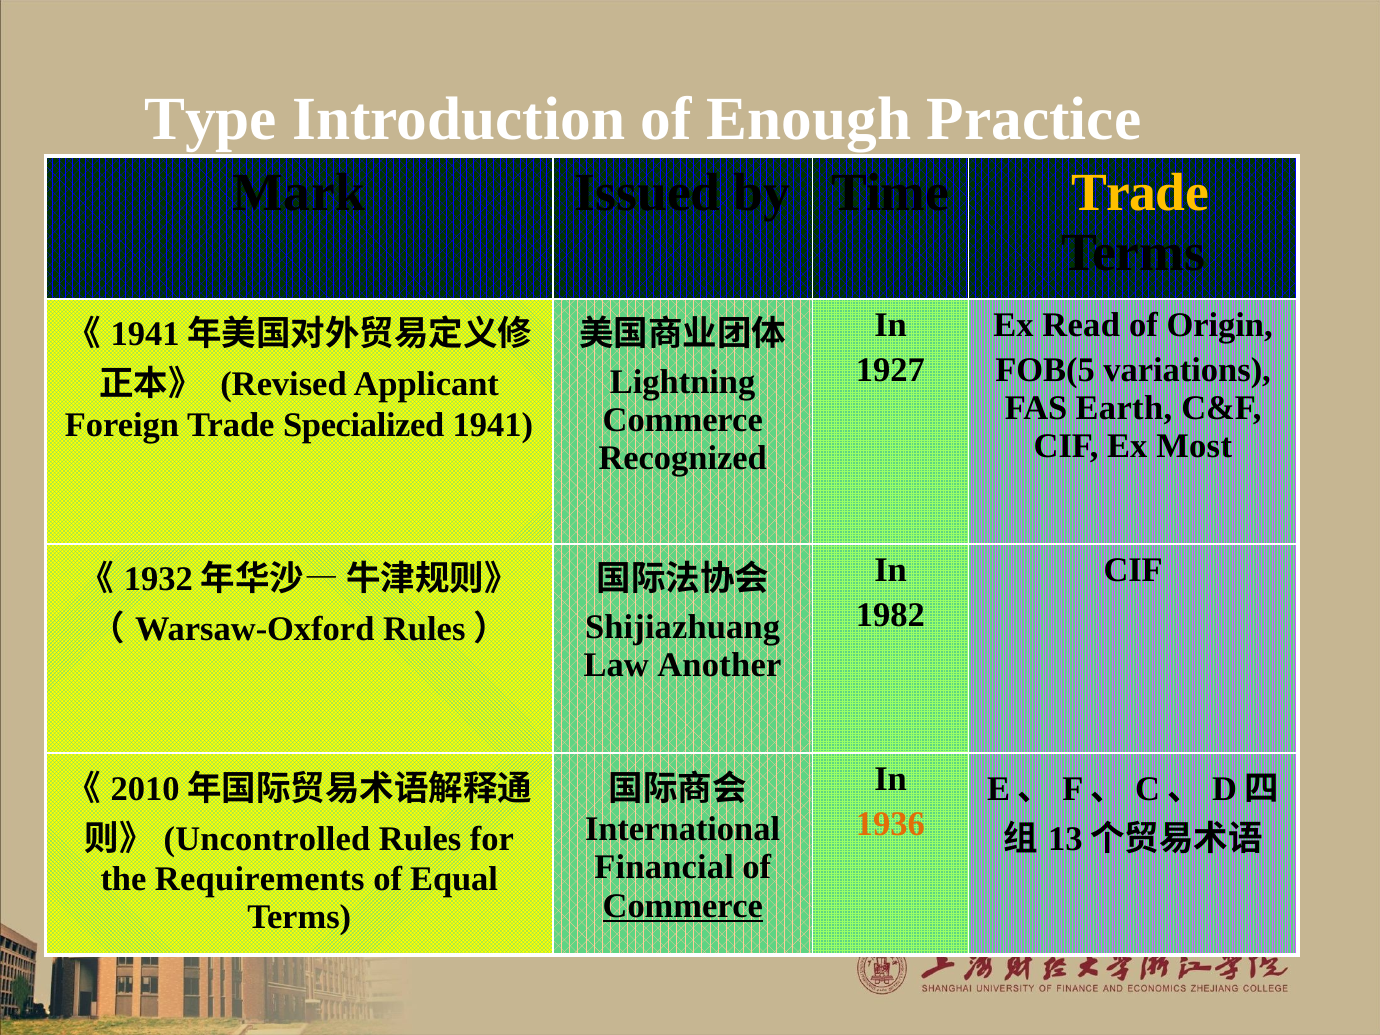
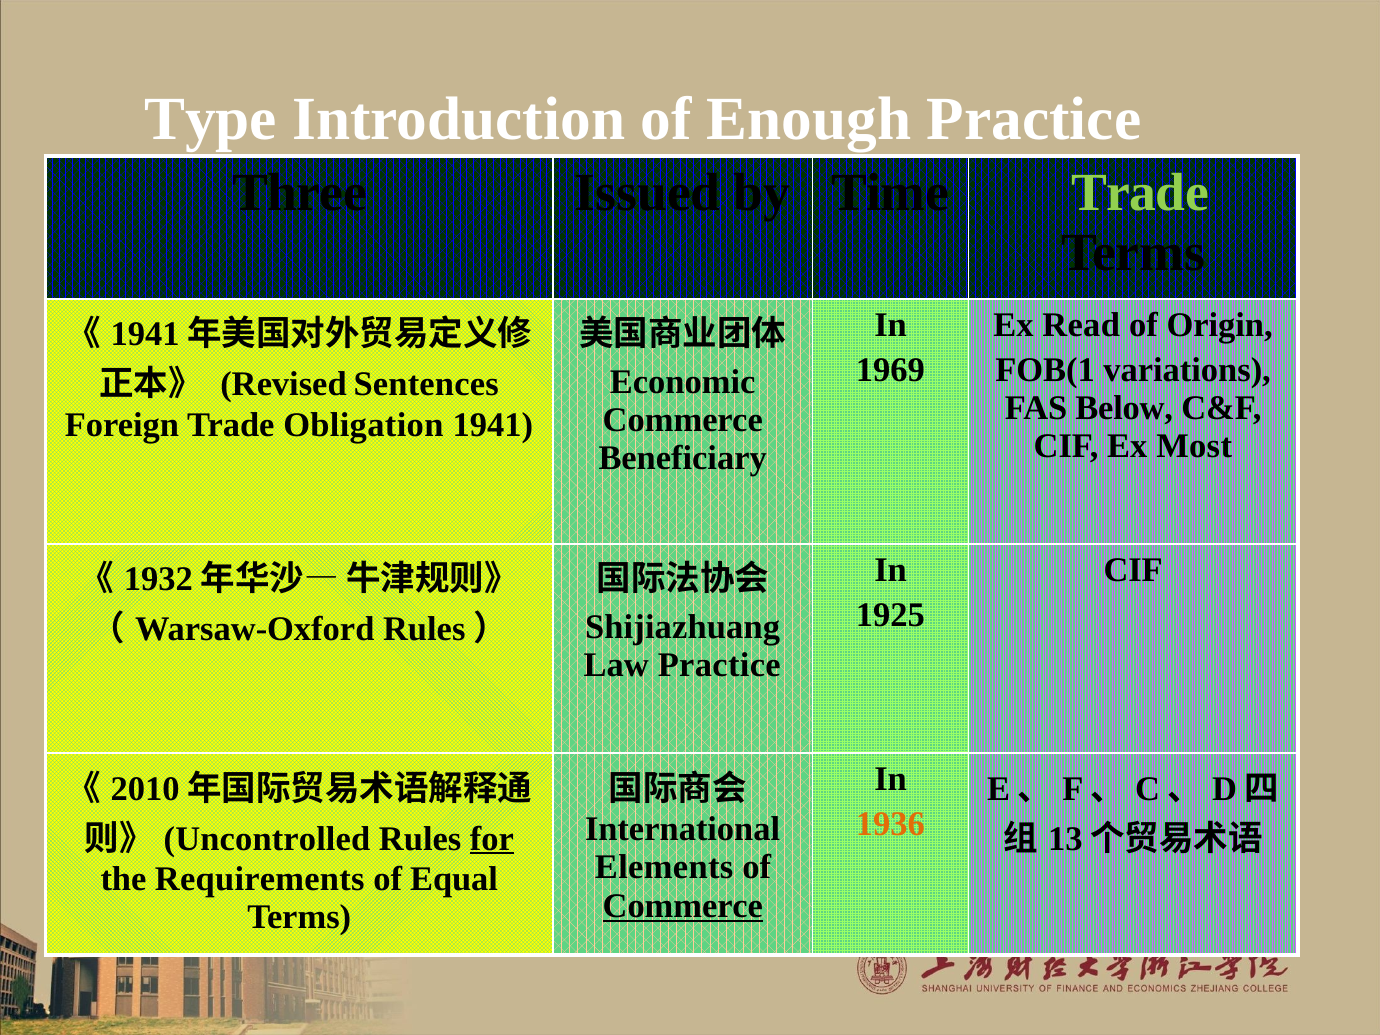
Mark: Mark -> Three (299, 193)
Trade colour: yellow -> light green (1140, 193)
1927: 1927 -> 1969 (890, 370)
FOB(5: FOB(5 -> FOB(1 (1045, 370)
Lightning: Lightning -> Economic (683, 382)
Applicant: Applicant -> Sentences (426, 384)
Earth: Earth -> Below (1124, 408)
Specialized: Specialized -> Obligation (363, 425)
Recognized: Recognized -> Beneficiary (683, 458)
1982: 1982 -> 1925 (890, 615)
Law Another: Another -> Practice (719, 665)
for underline: none -> present (492, 839)
Financial: Financial -> Elements (664, 868)
